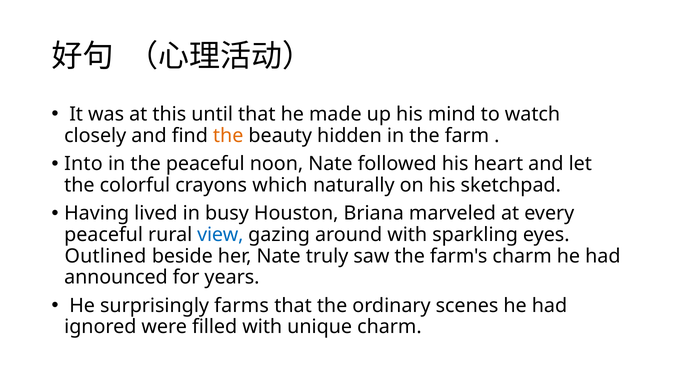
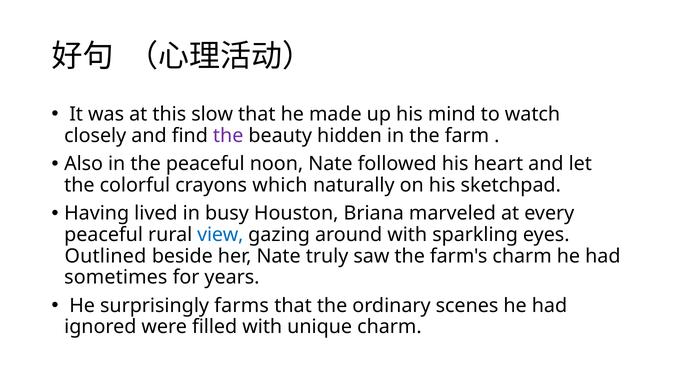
until: until -> slow (212, 114)
the colour: orange -> purple (228, 136)
Into: Into -> Also (84, 164)
announced: announced -> sometimes (116, 277)
